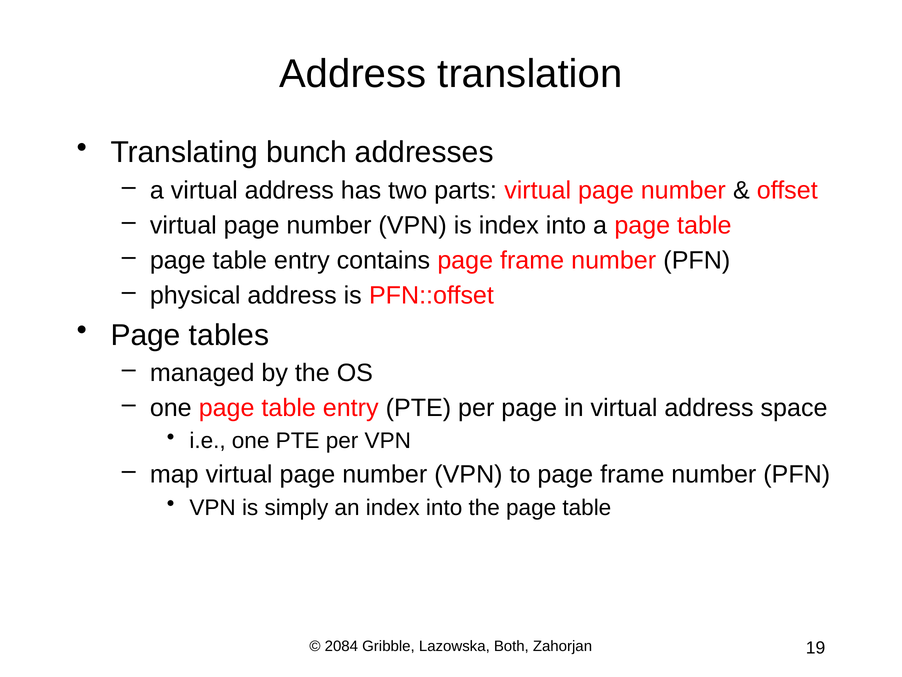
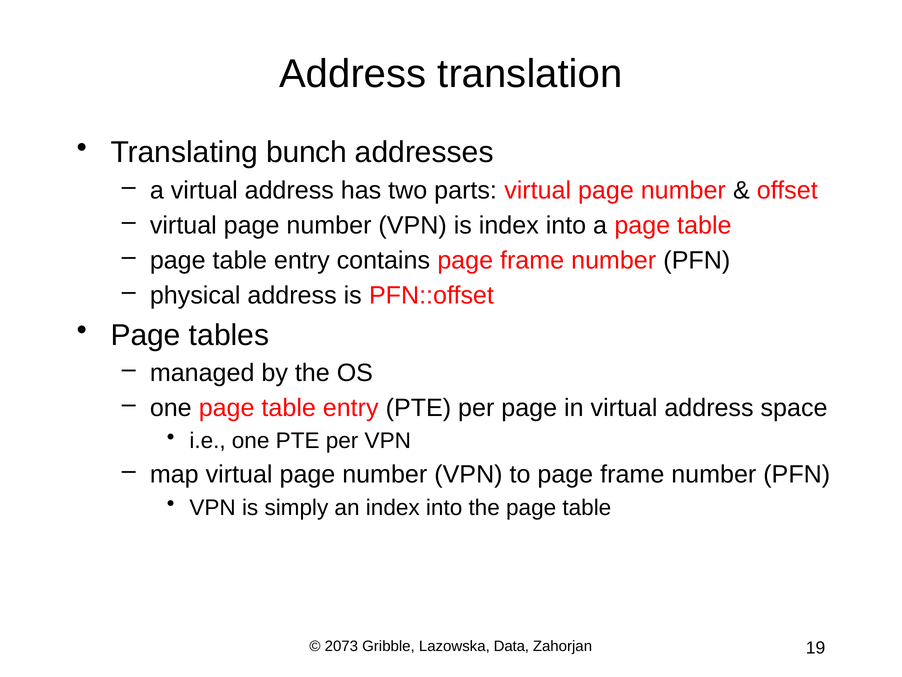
2084: 2084 -> 2073 (341, 646)
Both: Both -> Data (511, 646)
